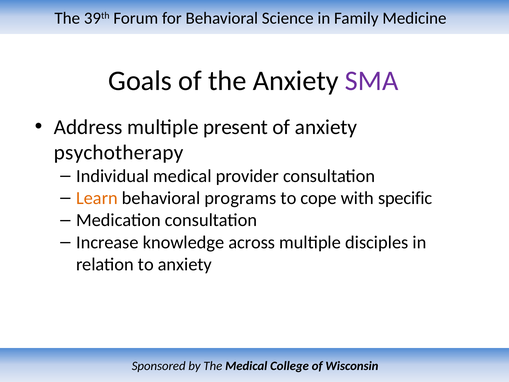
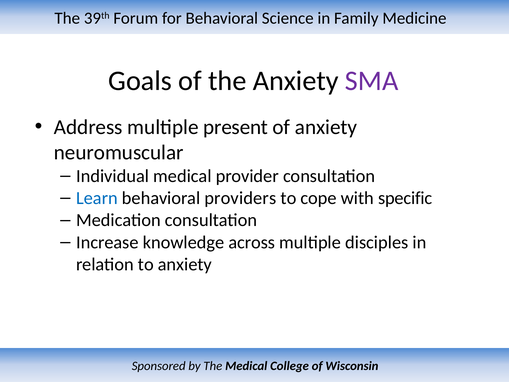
psychotherapy: psychotherapy -> neuromuscular (119, 152)
Learn colour: orange -> blue (97, 198)
programs: programs -> providers (240, 198)
